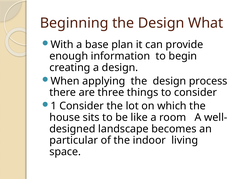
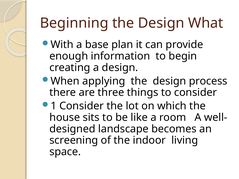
particular: particular -> screening (74, 141)
